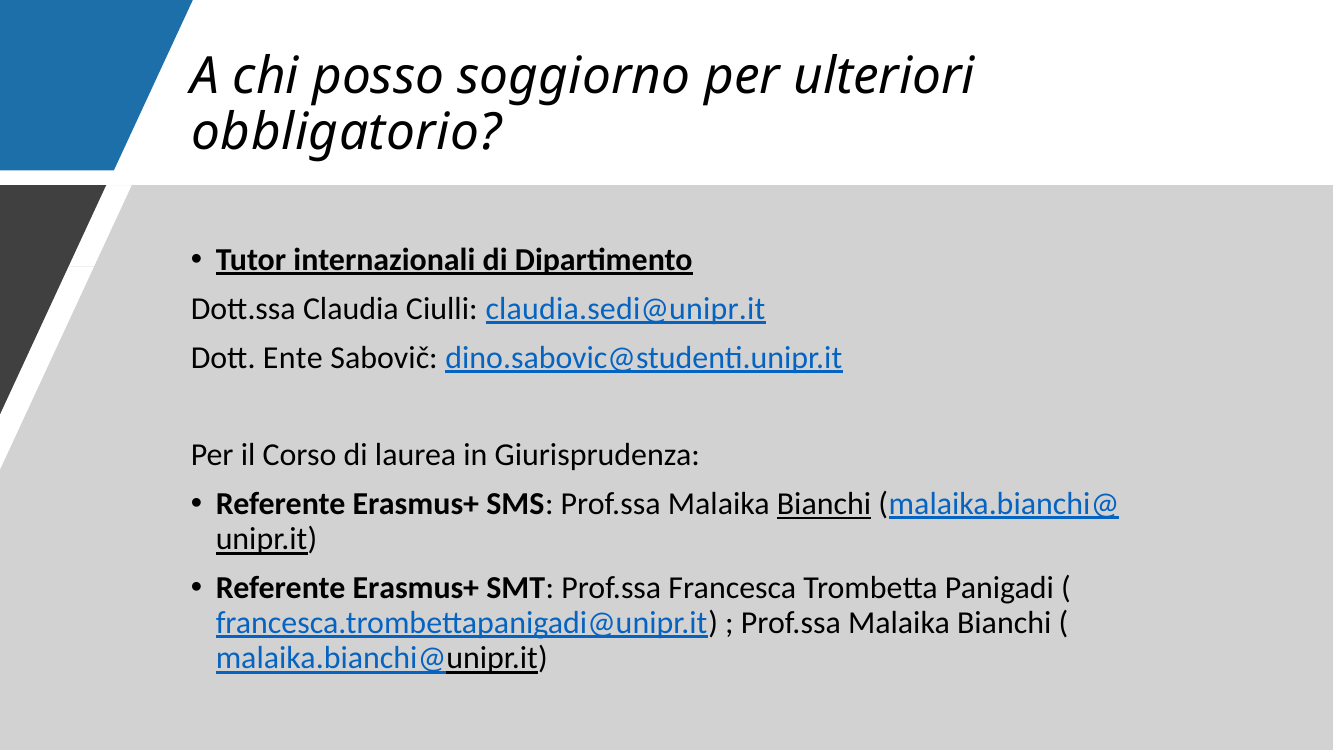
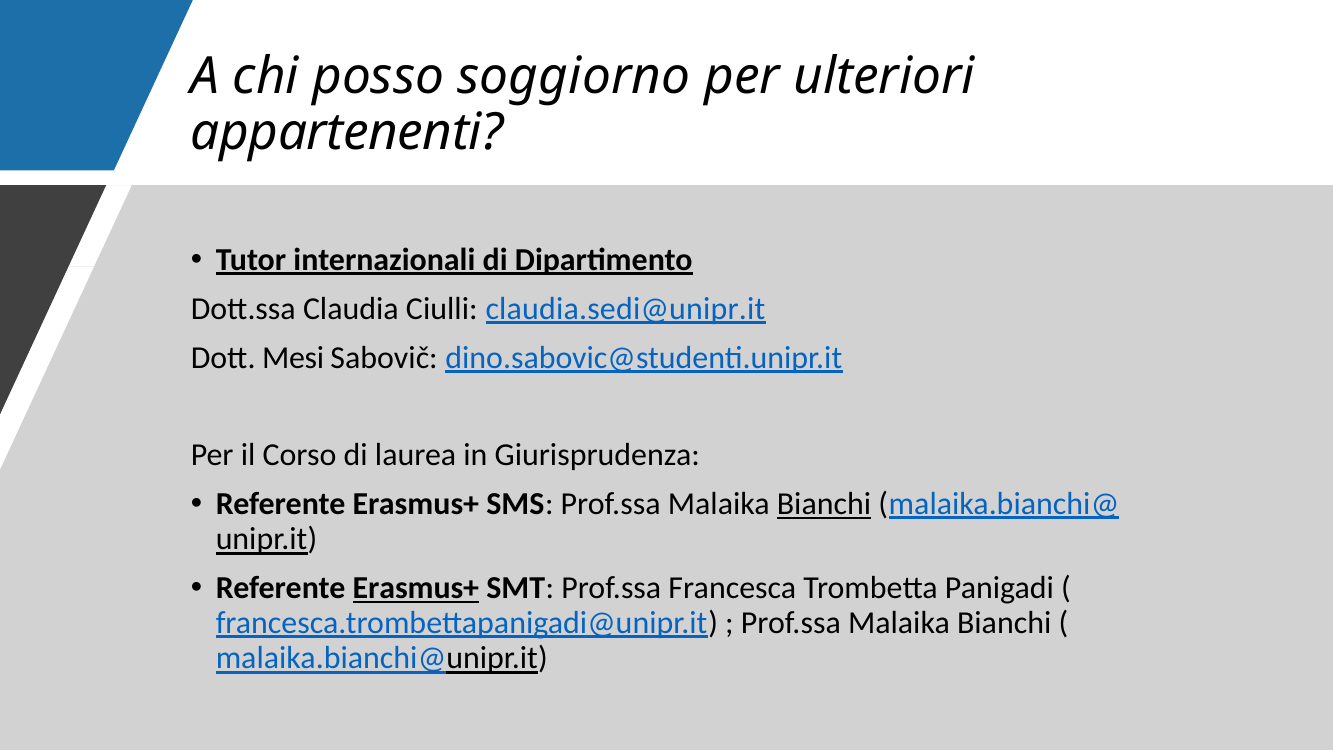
obbligatorio: obbligatorio -> appartenenti (347, 132)
Ente: Ente -> Mesi (293, 358)
Erasmus+ underline: none -> present (416, 588)
